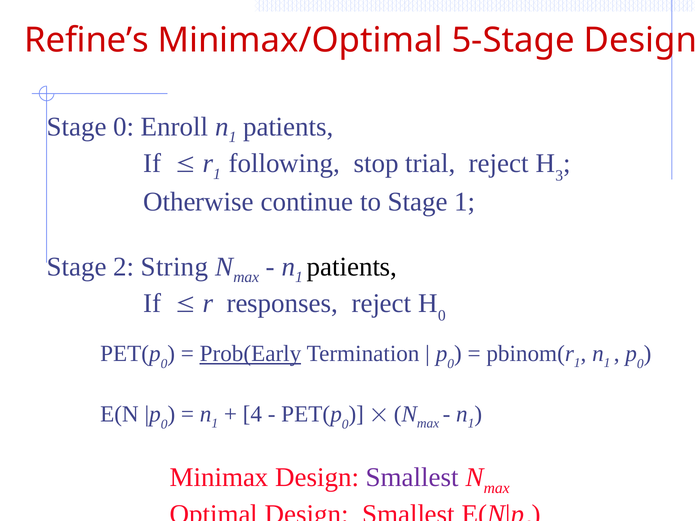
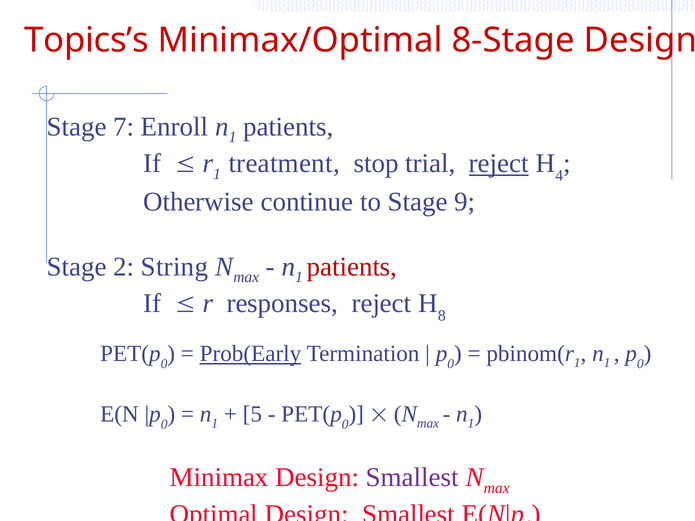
Refine’s: Refine’s -> Topics’s (87, 40)
5-Stage: 5-Stage -> 8-Stage (513, 40)
Stage 0: 0 -> 7 (124, 127)
following: following -> treatment (284, 164)
reject underline: none -> present (499, 164)
3: 3 -> 4 (559, 176)
Stage 1: 1 -> 9 (465, 202)
patients colour: black -> red (352, 267)
0: 0 -> 8 (442, 316)
4: 4 -> 5 (252, 414)
